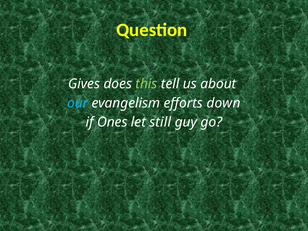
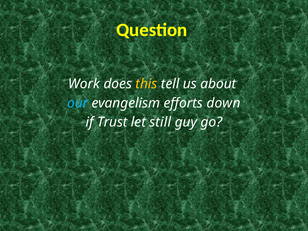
Gives: Gives -> Work (84, 84)
this colour: light green -> yellow (146, 84)
Ones: Ones -> Trust (112, 122)
